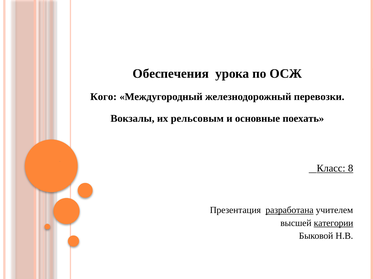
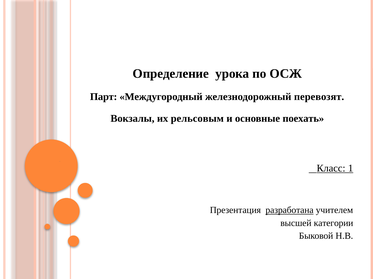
Обеспечения: Обеспечения -> Определение (171, 74)
Кого: Кого -> Парт (104, 97)
перевозки: перевозки -> перевозят (319, 97)
8: 8 -> 1 (351, 169)
категории underline: present -> none (334, 224)
